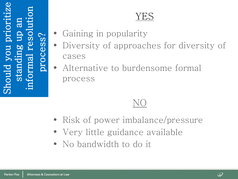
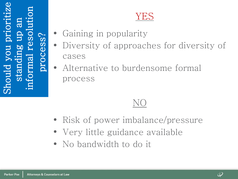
YES colour: black -> red (145, 16)
